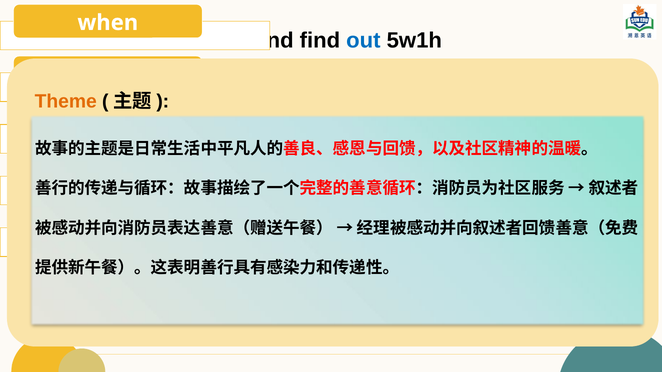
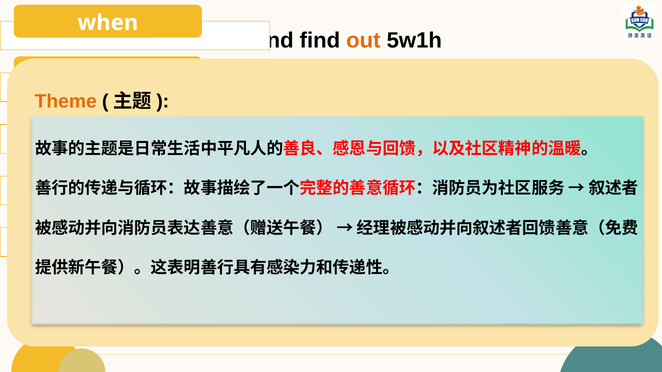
out colour: blue -> orange (363, 41)
